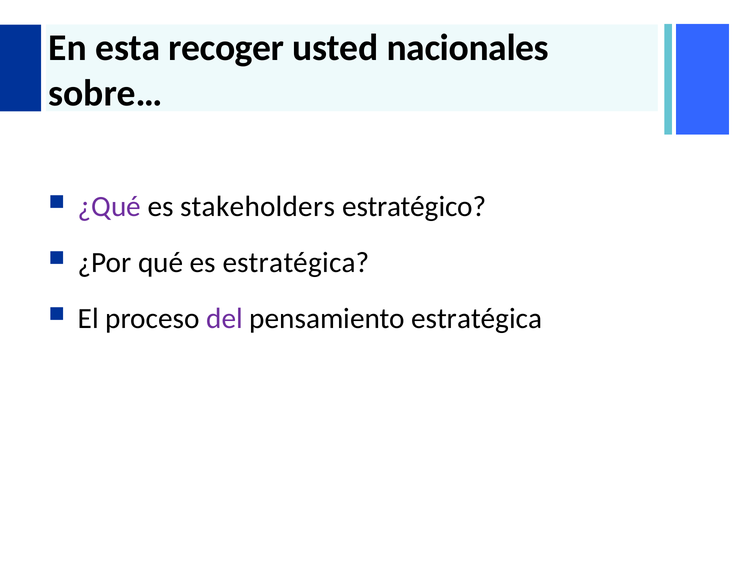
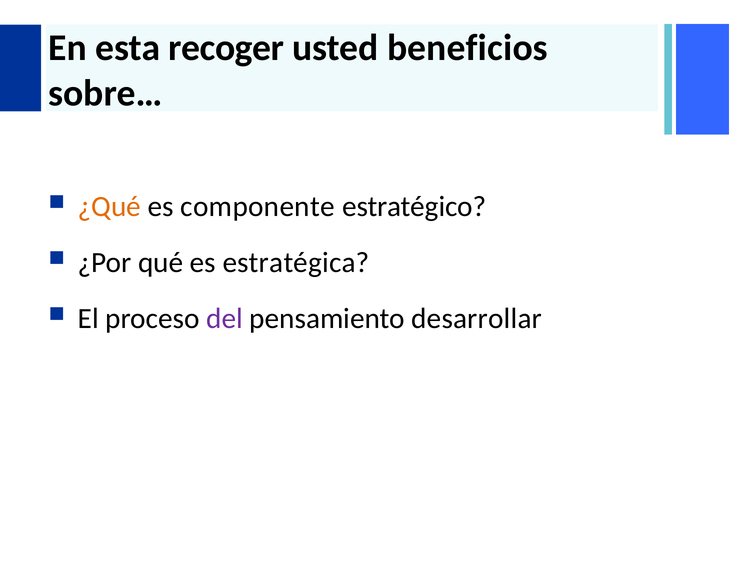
nacionales: nacionales -> beneficios (467, 48)
¿Qué colour: purple -> orange (109, 206)
stakeholders: stakeholders -> componente (258, 206)
pensamiento estratégica: estratégica -> desarrollar (477, 319)
